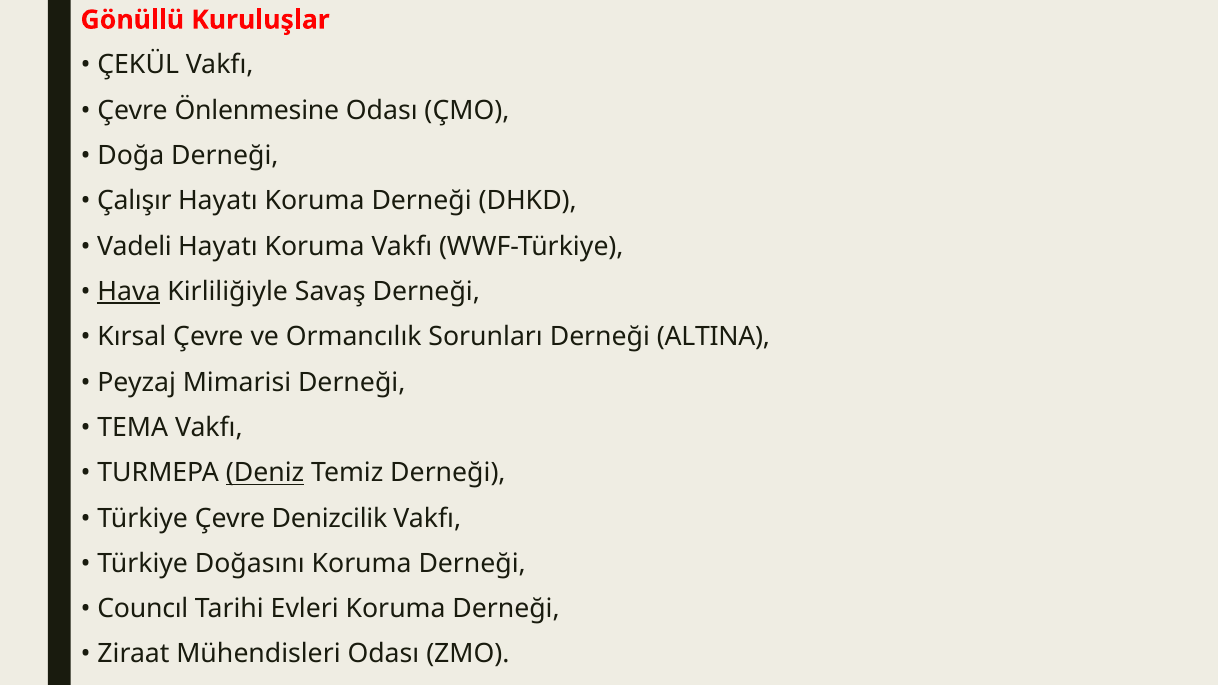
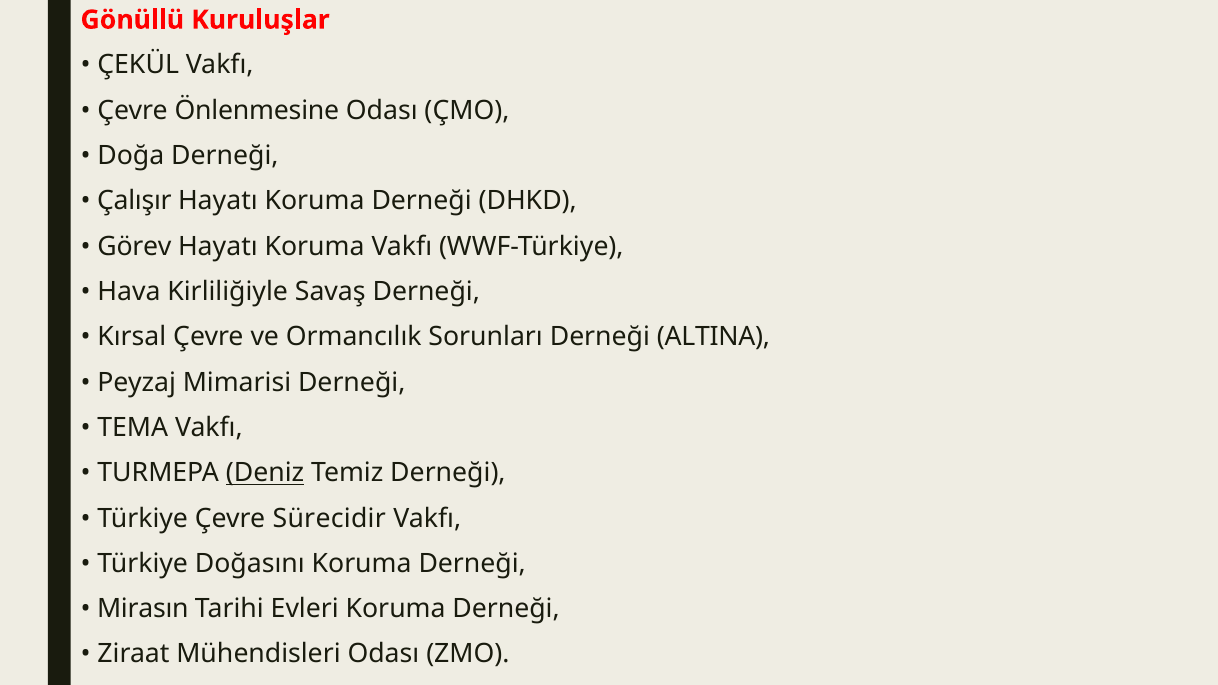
Vadeli: Vadeli -> Görev (134, 246)
Hava underline: present -> none (129, 292)
Denizcilik: Denizcilik -> Sürecidir (329, 518)
Councıl: Councıl -> Mirasın (143, 609)
